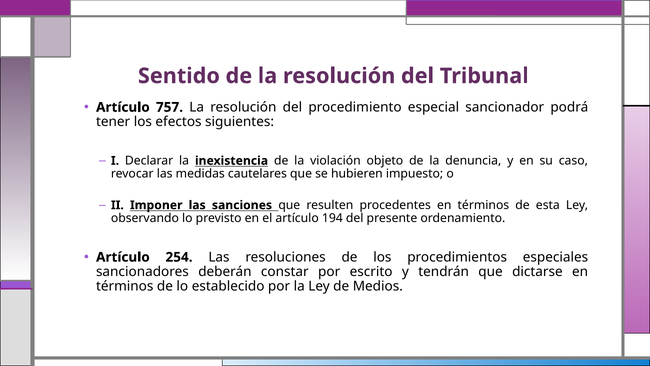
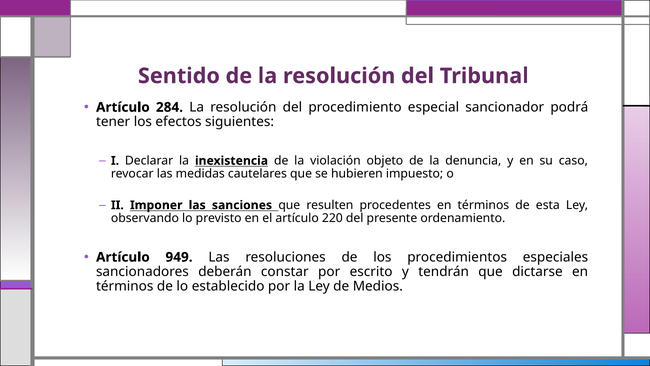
757: 757 -> 284 (169, 107)
194: 194 -> 220 (332, 218)
254: 254 -> 949 (179, 257)
